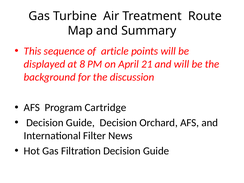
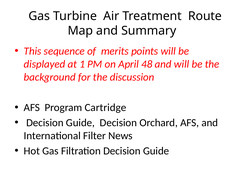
article: article -> merits (115, 51)
8: 8 -> 1 (82, 64)
21: 21 -> 48 (147, 64)
